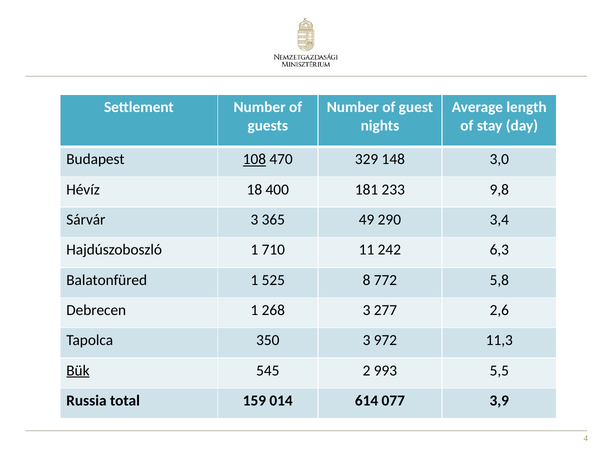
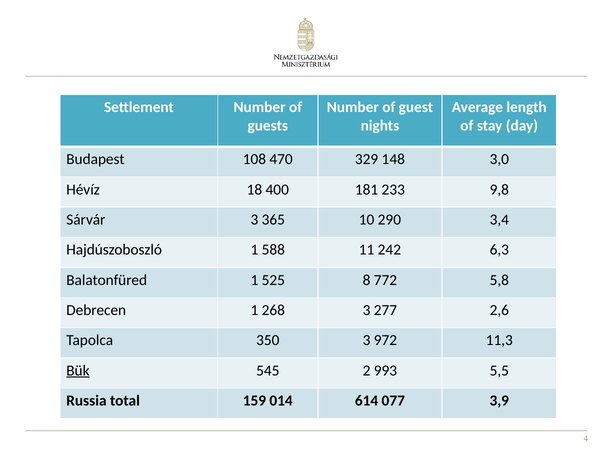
108 underline: present -> none (254, 159)
49: 49 -> 10 (367, 220)
710: 710 -> 588 (273, 250)
